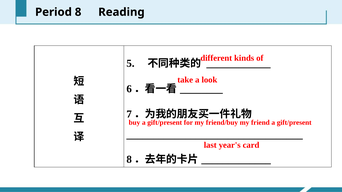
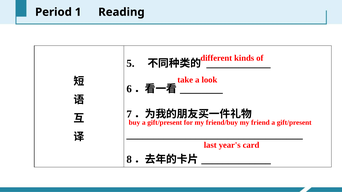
Period 8: 8 -> 1 (78, 12)
